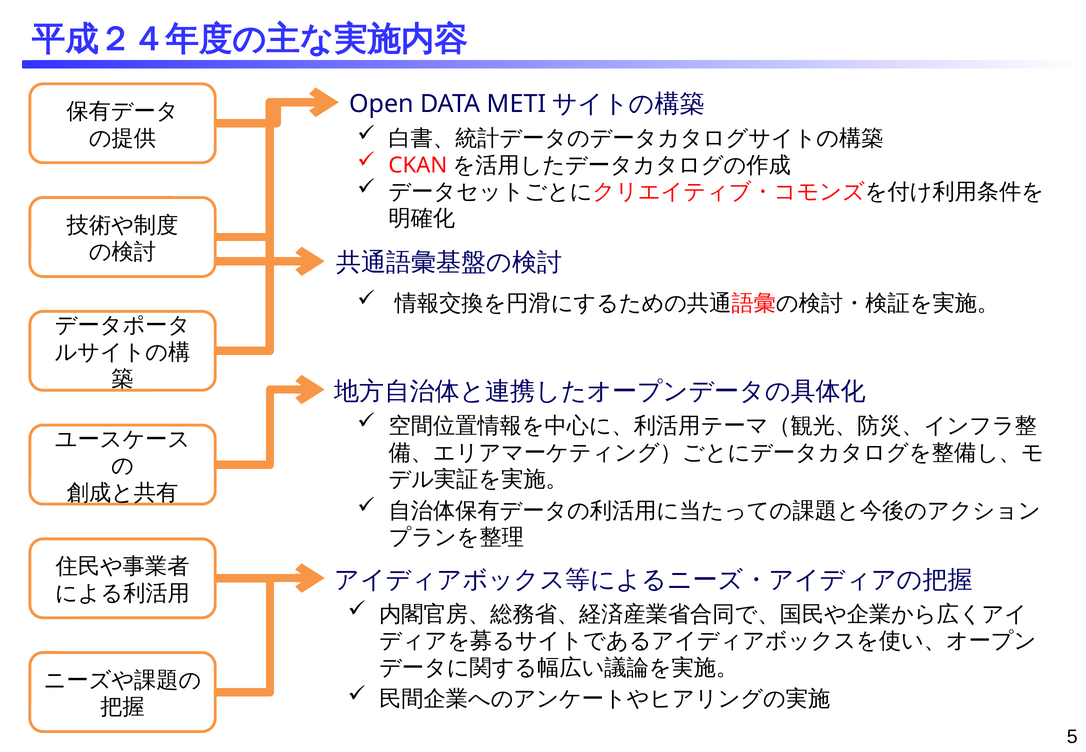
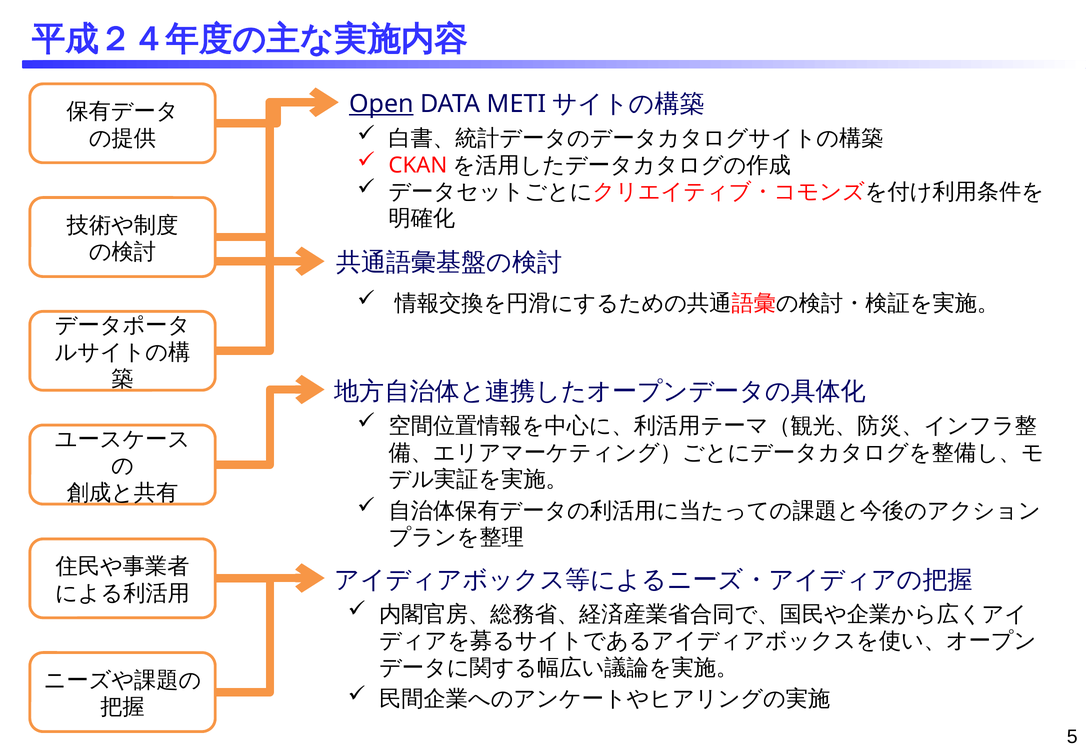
Open underline: none -> present (381, 104)
